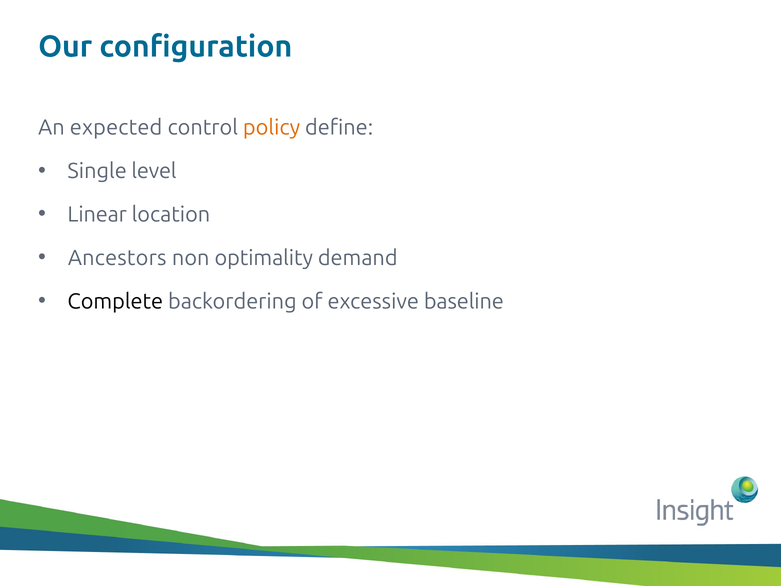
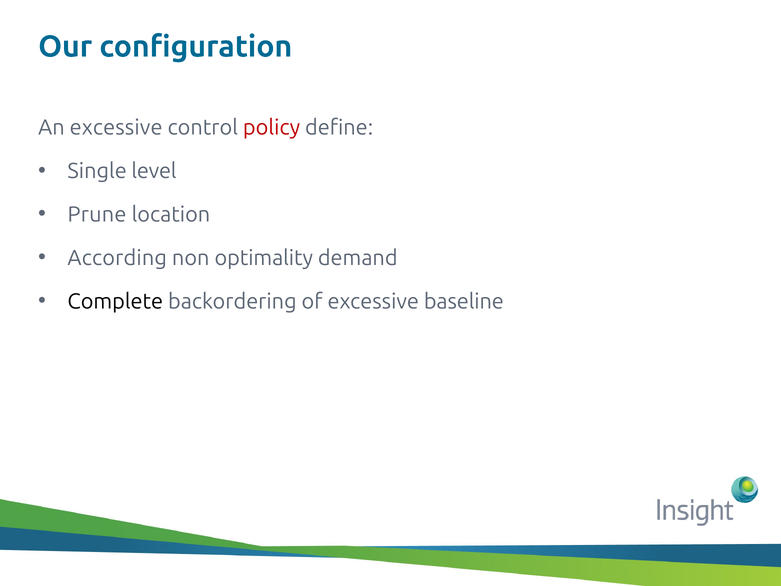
An expected: expected -> excessive (116, 128)
policy colour: orange -> red (272, 128)
Linear: Linear -> Prune (97, 214)
Ancestors: Ancestors -> According (117, 258)
